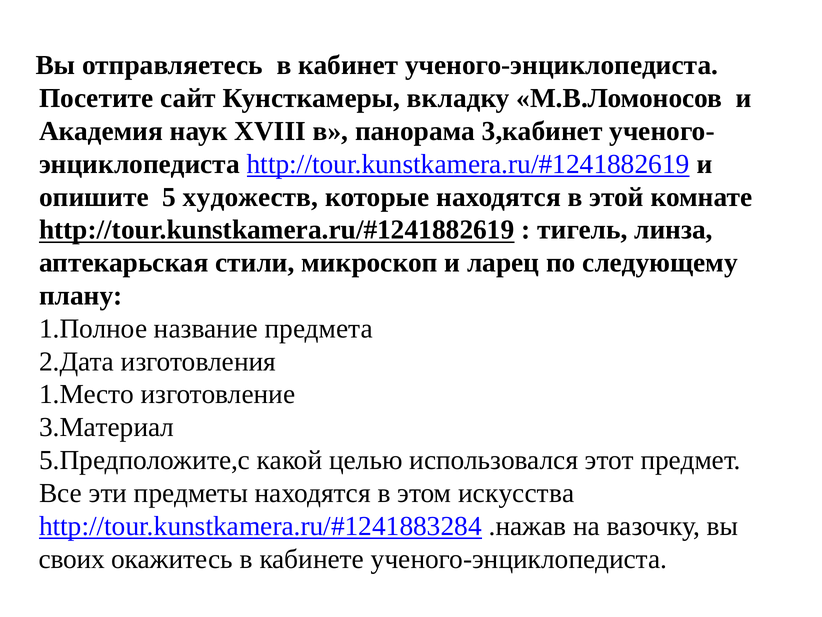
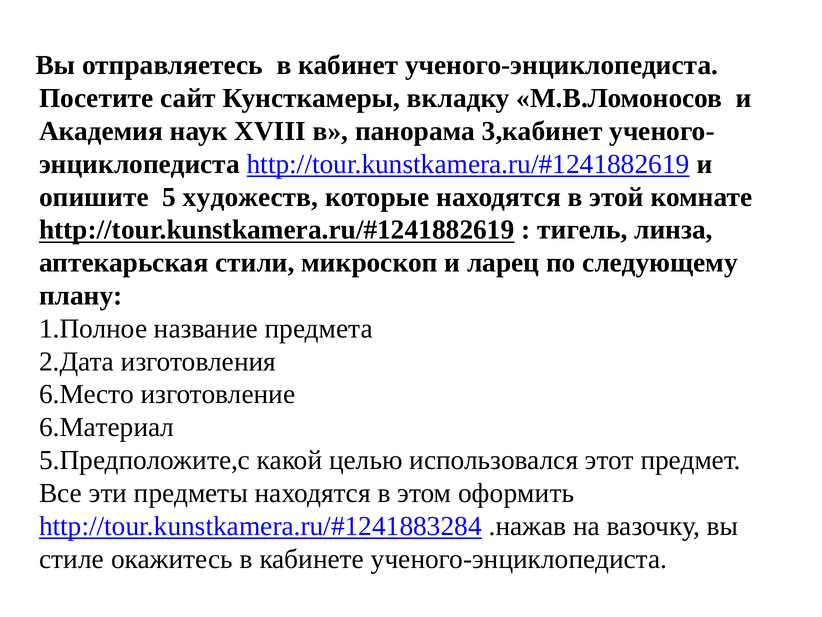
1.Место: 1.Место -> 6.Место (86, 394)
3.Материал: 3.Материал -> 6.Материал (107, 427)
искусства: искусства -> оформить (516, 493)
своих: своих -> стиле (72, 559)
